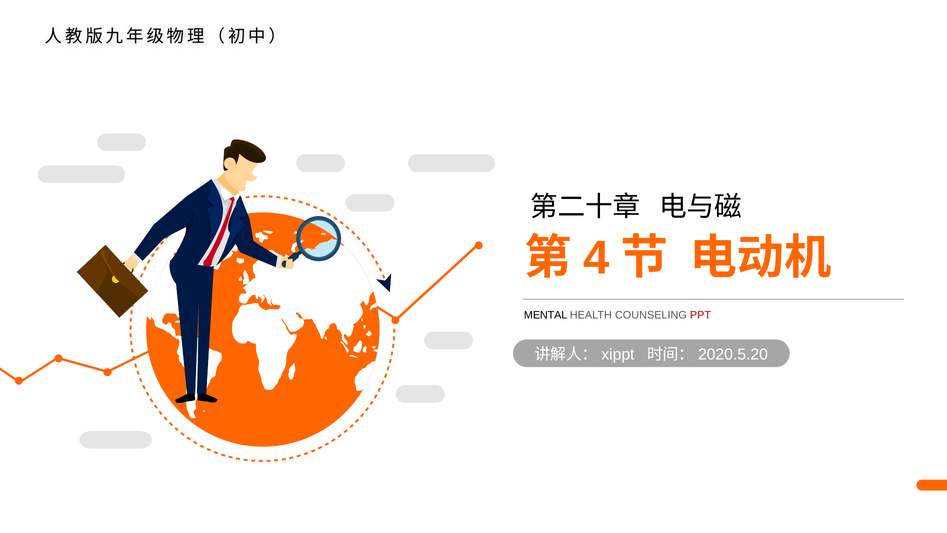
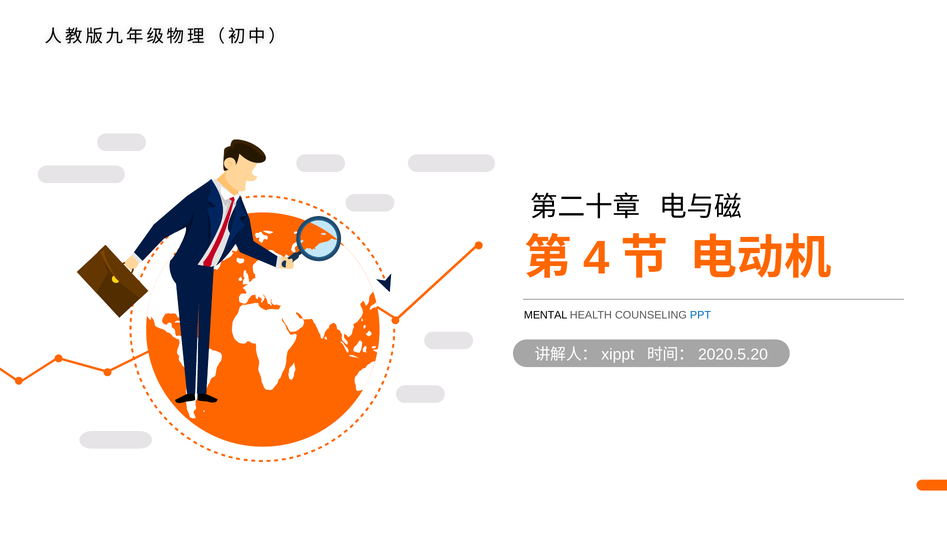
PPT colour: red -> blue (701, 315)
